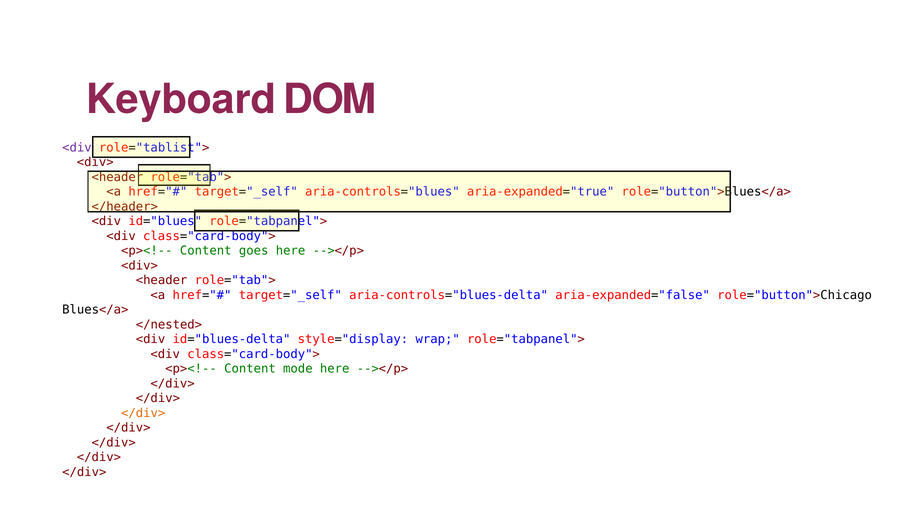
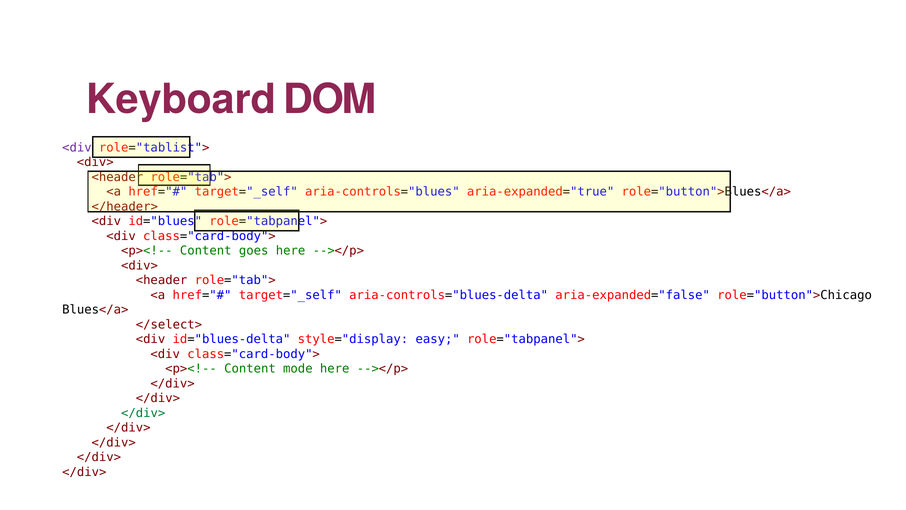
</nested>: </nested> -> </select> (169, 324)
wrap: wrap -> easy (438, 339)
</div> colour: orange -> green (143, 413)
